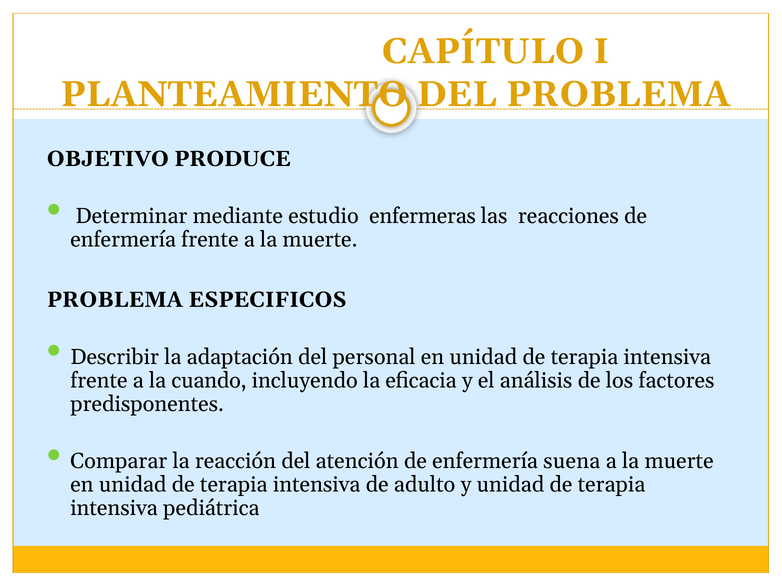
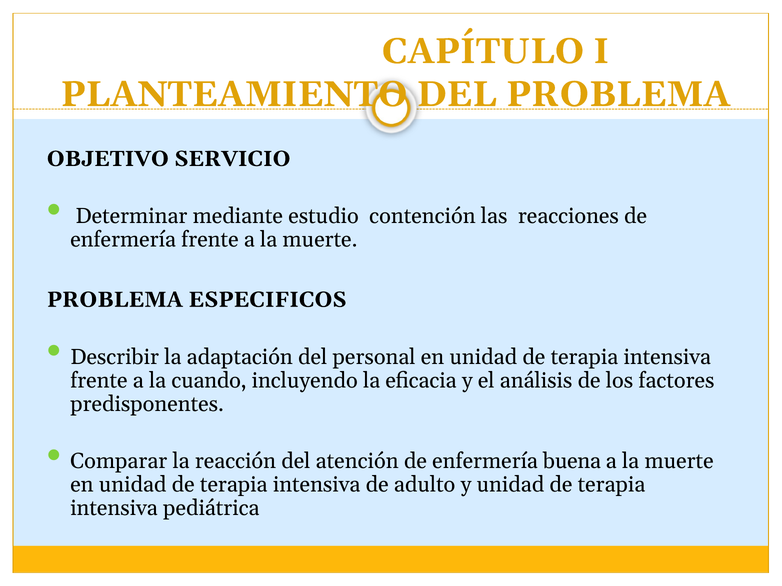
PRODUCE: PRODUCE -> SERVICIO (232, 159)
enfermeras: enfermeras -> contención (422, 216)
suena: suena -> buena (572, 462)
